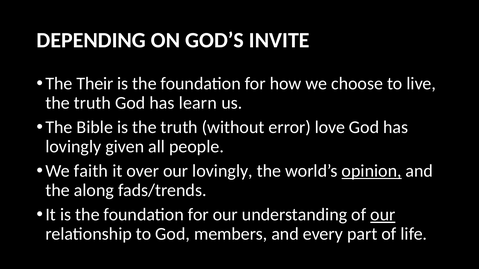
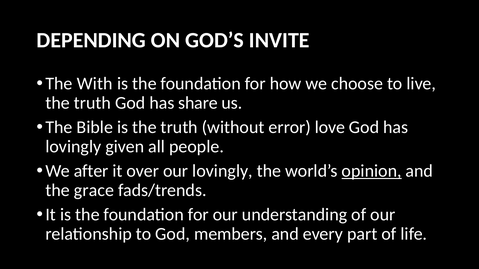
Their: Their -> With (95, 84)
learn: learn -> share (198, 103)
faith: faith -> after (91, 171)
along: along -> grace (94, 191)
our underline: present -> none (383, 215)
